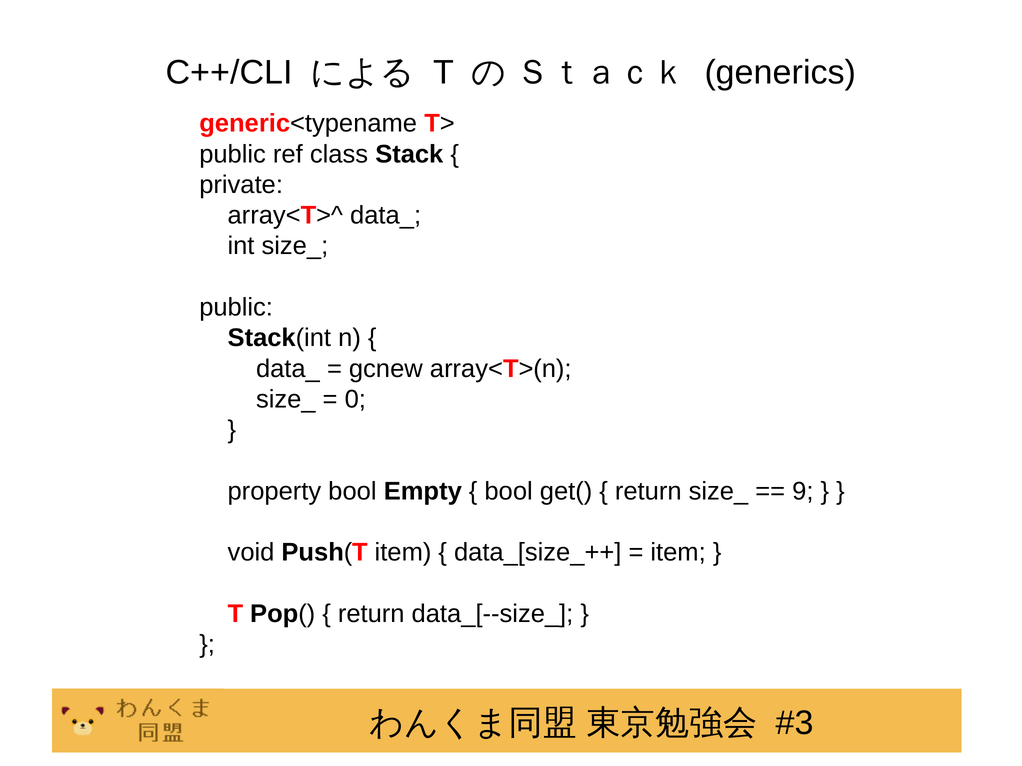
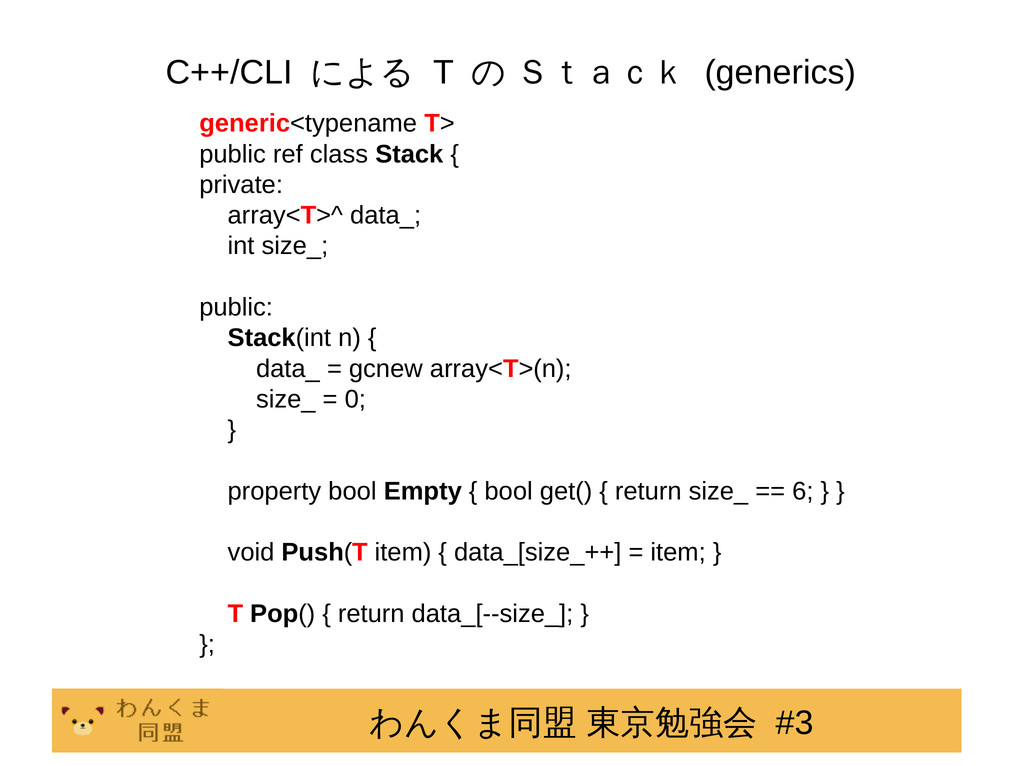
9: 9 -> 6 (803, 492)
